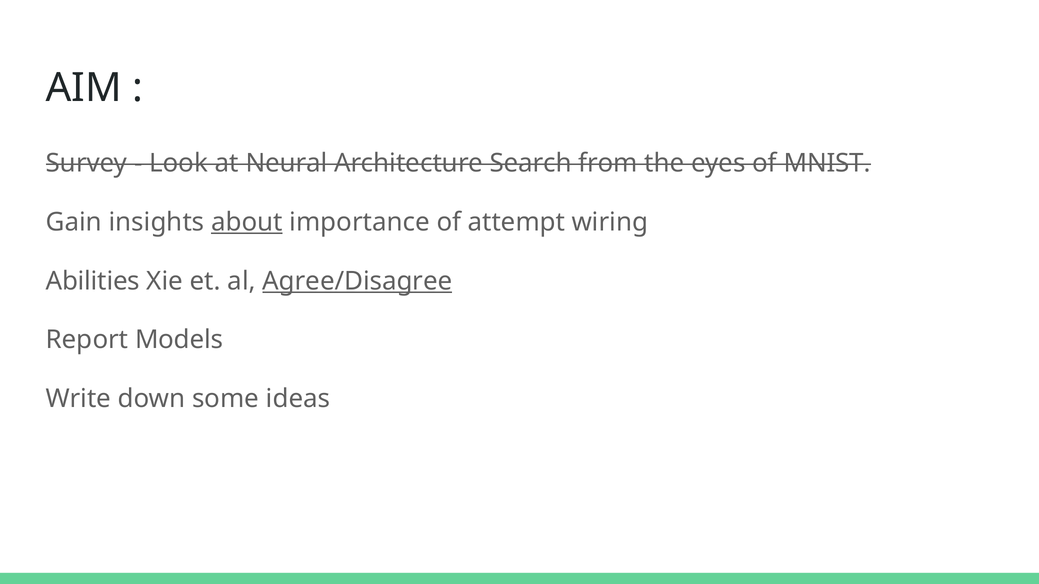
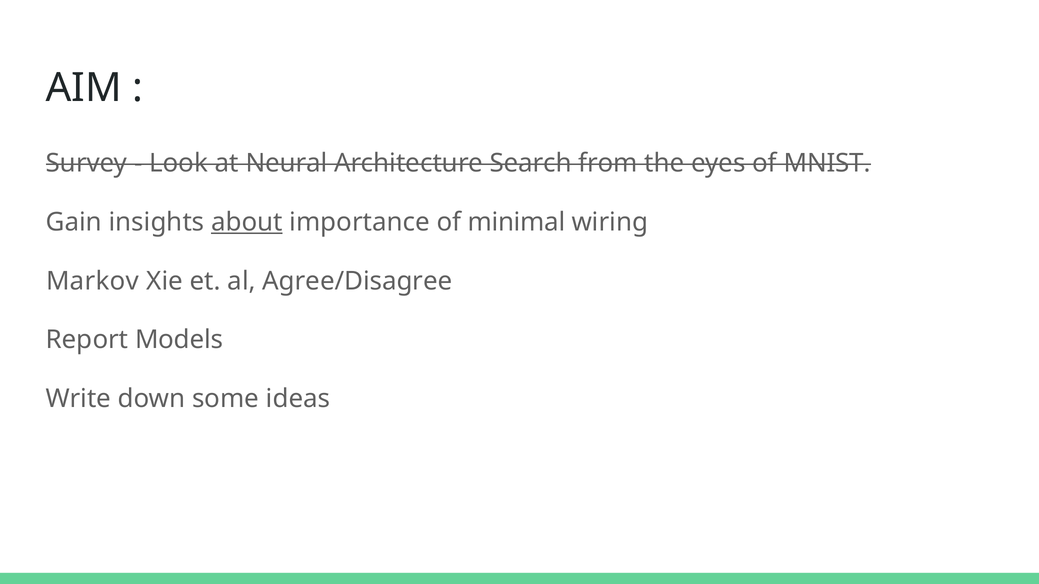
attempt: attempt -> minimal (517, 222)
Abilities: Abilities -> Markov (93, 281)
Agree/Disagree underline: present -> none (357, 281)
